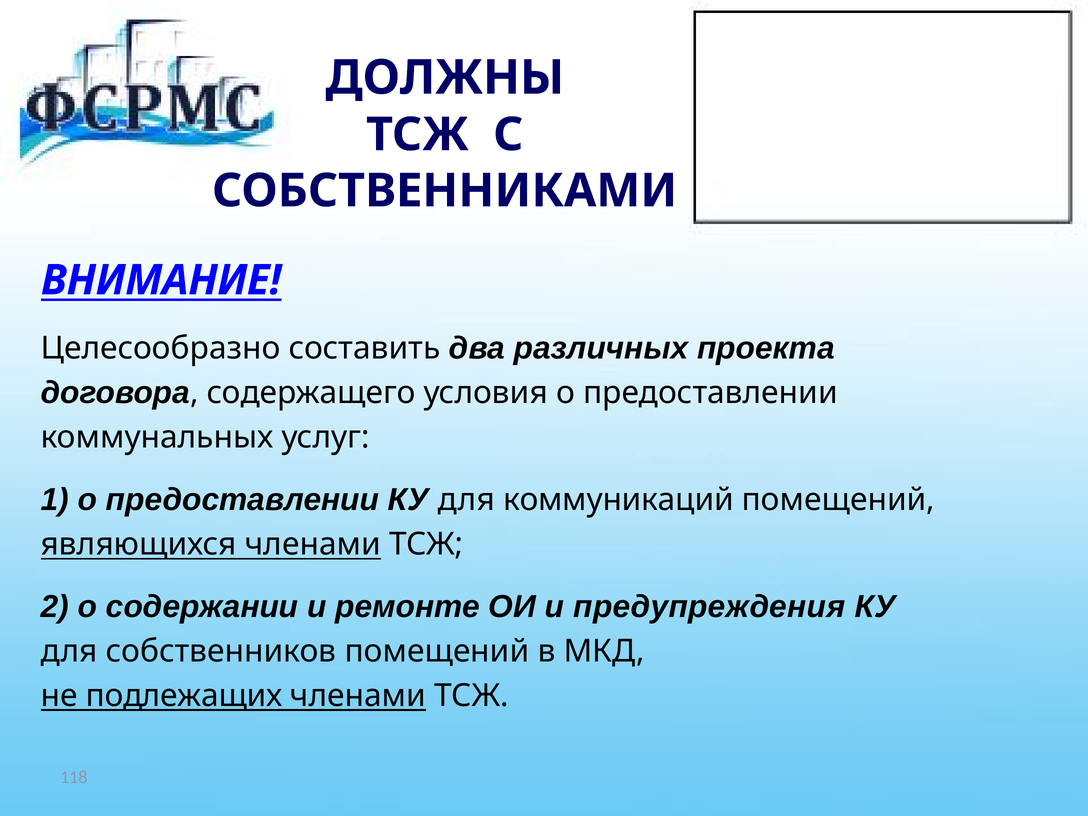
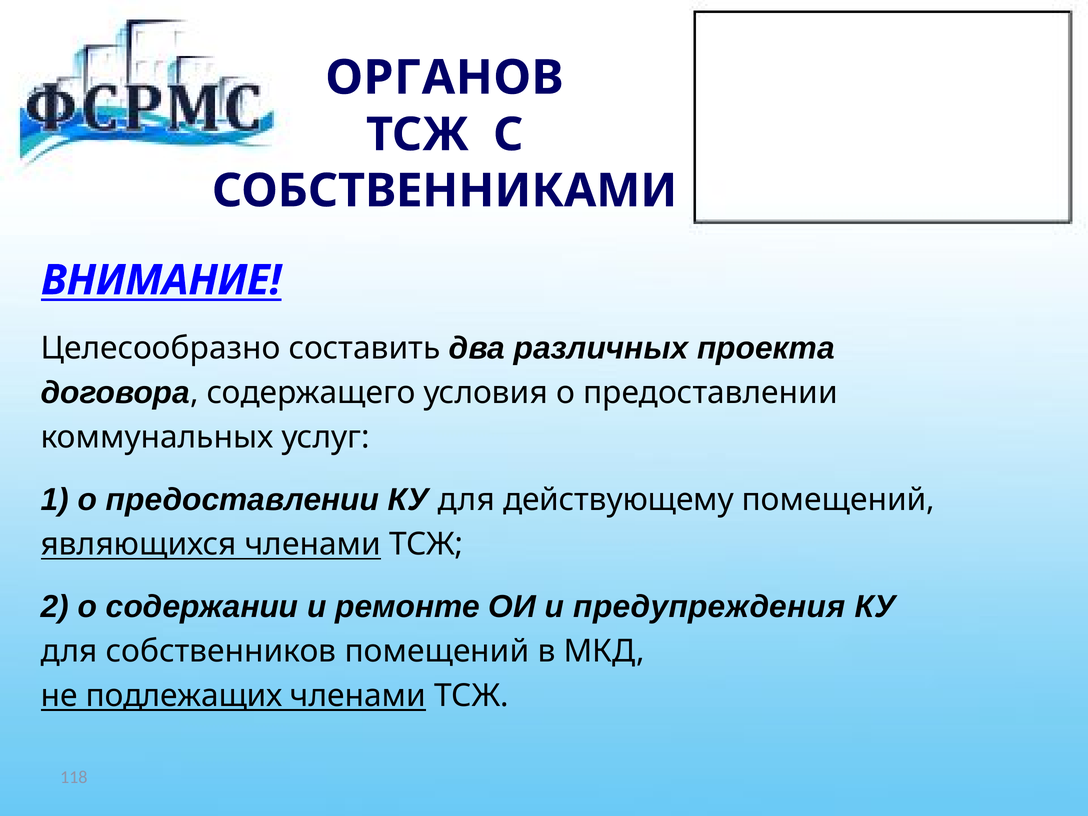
ДОЛЖНЫ: ДОЛЖНЫ -> ОРГАНОВ (444, 78)
коммуникаций: коммуникаций -> действующему (618, 500)
